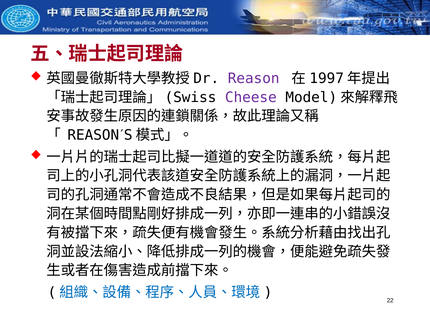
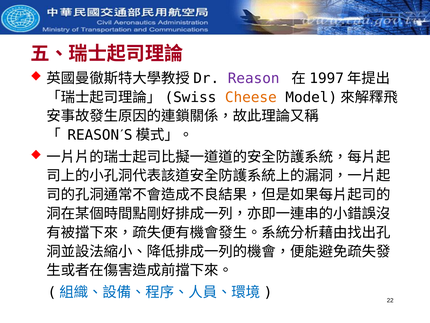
Cheese colour: purple -> orange (251, 97)
